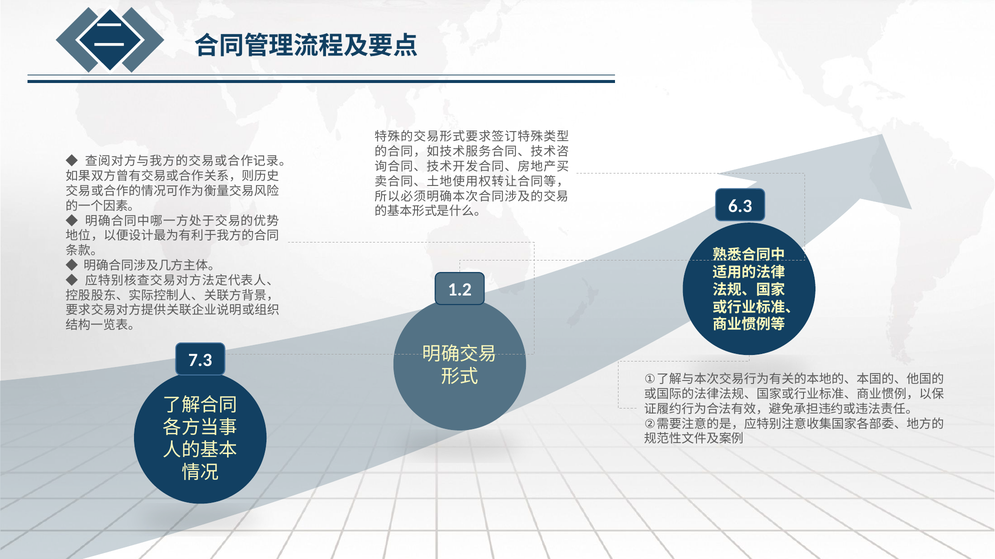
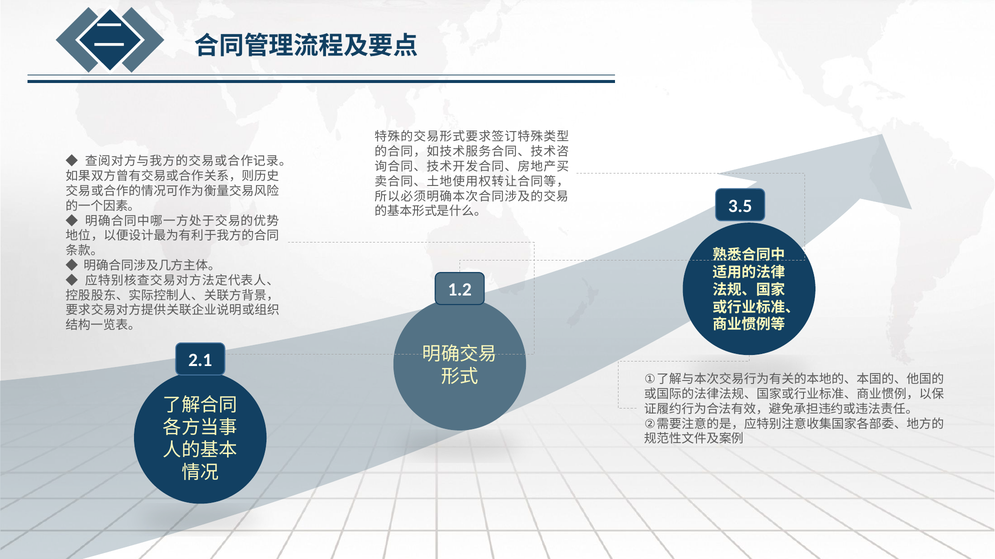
6.3: 6.3 -> 3.5 (740, 206)
7.3: 7.3 -> 2.1 (200, 361)
